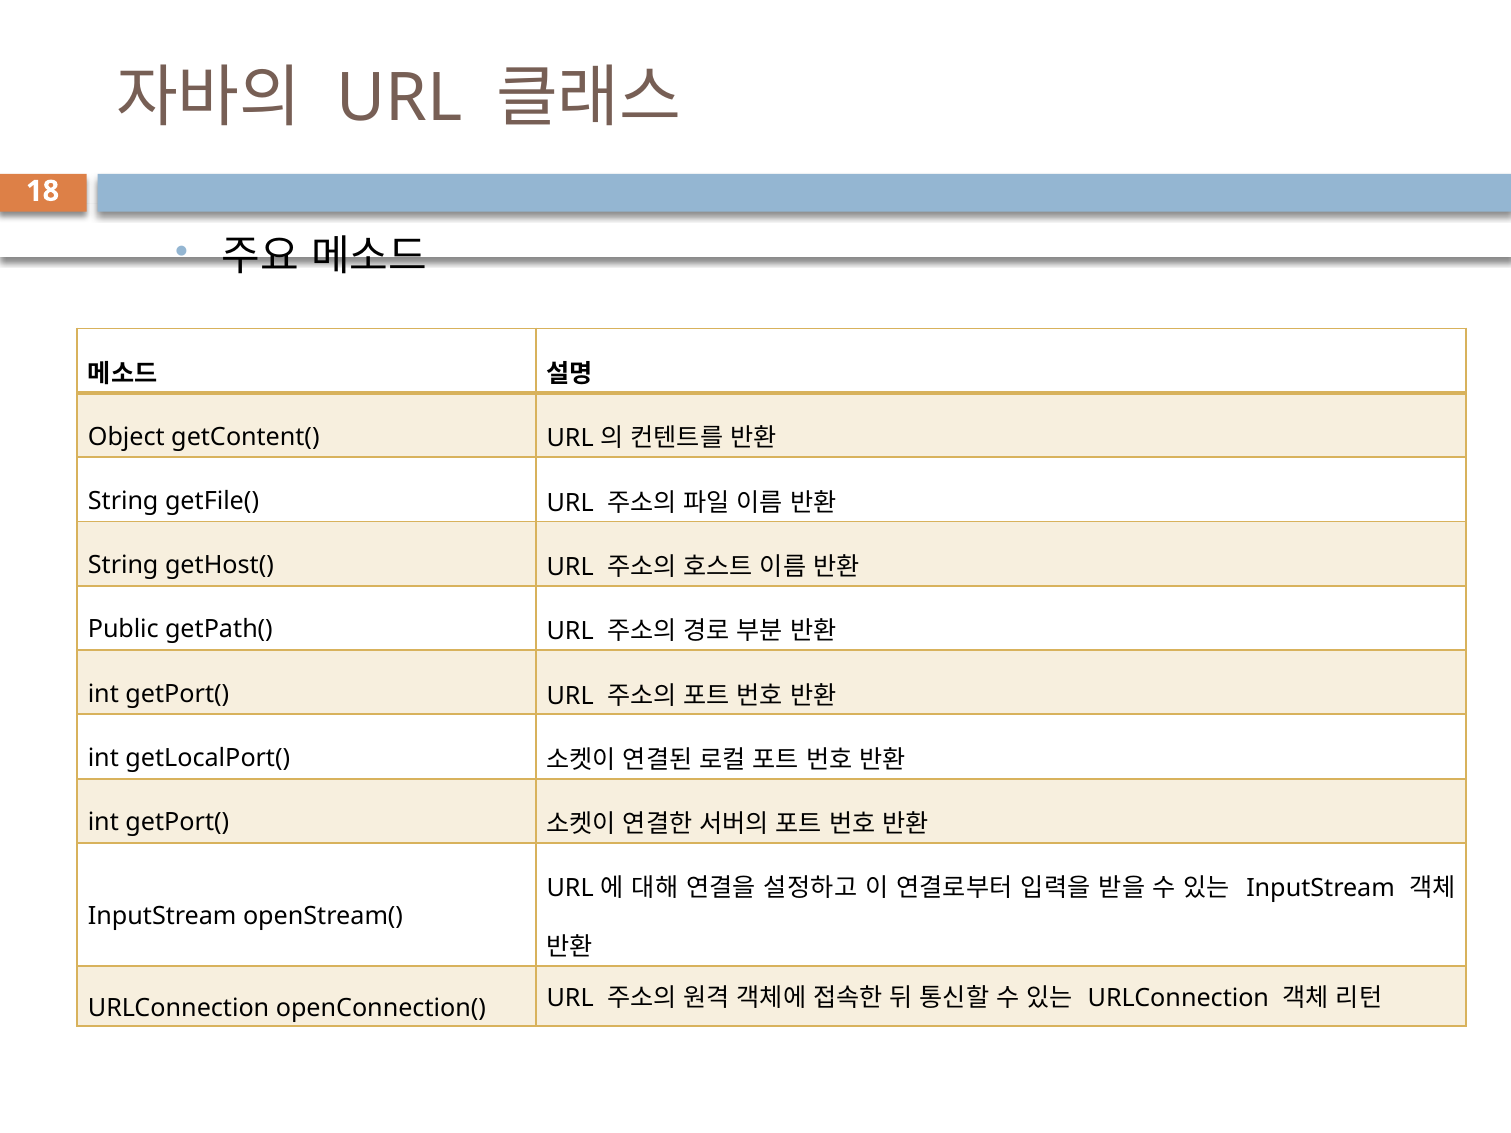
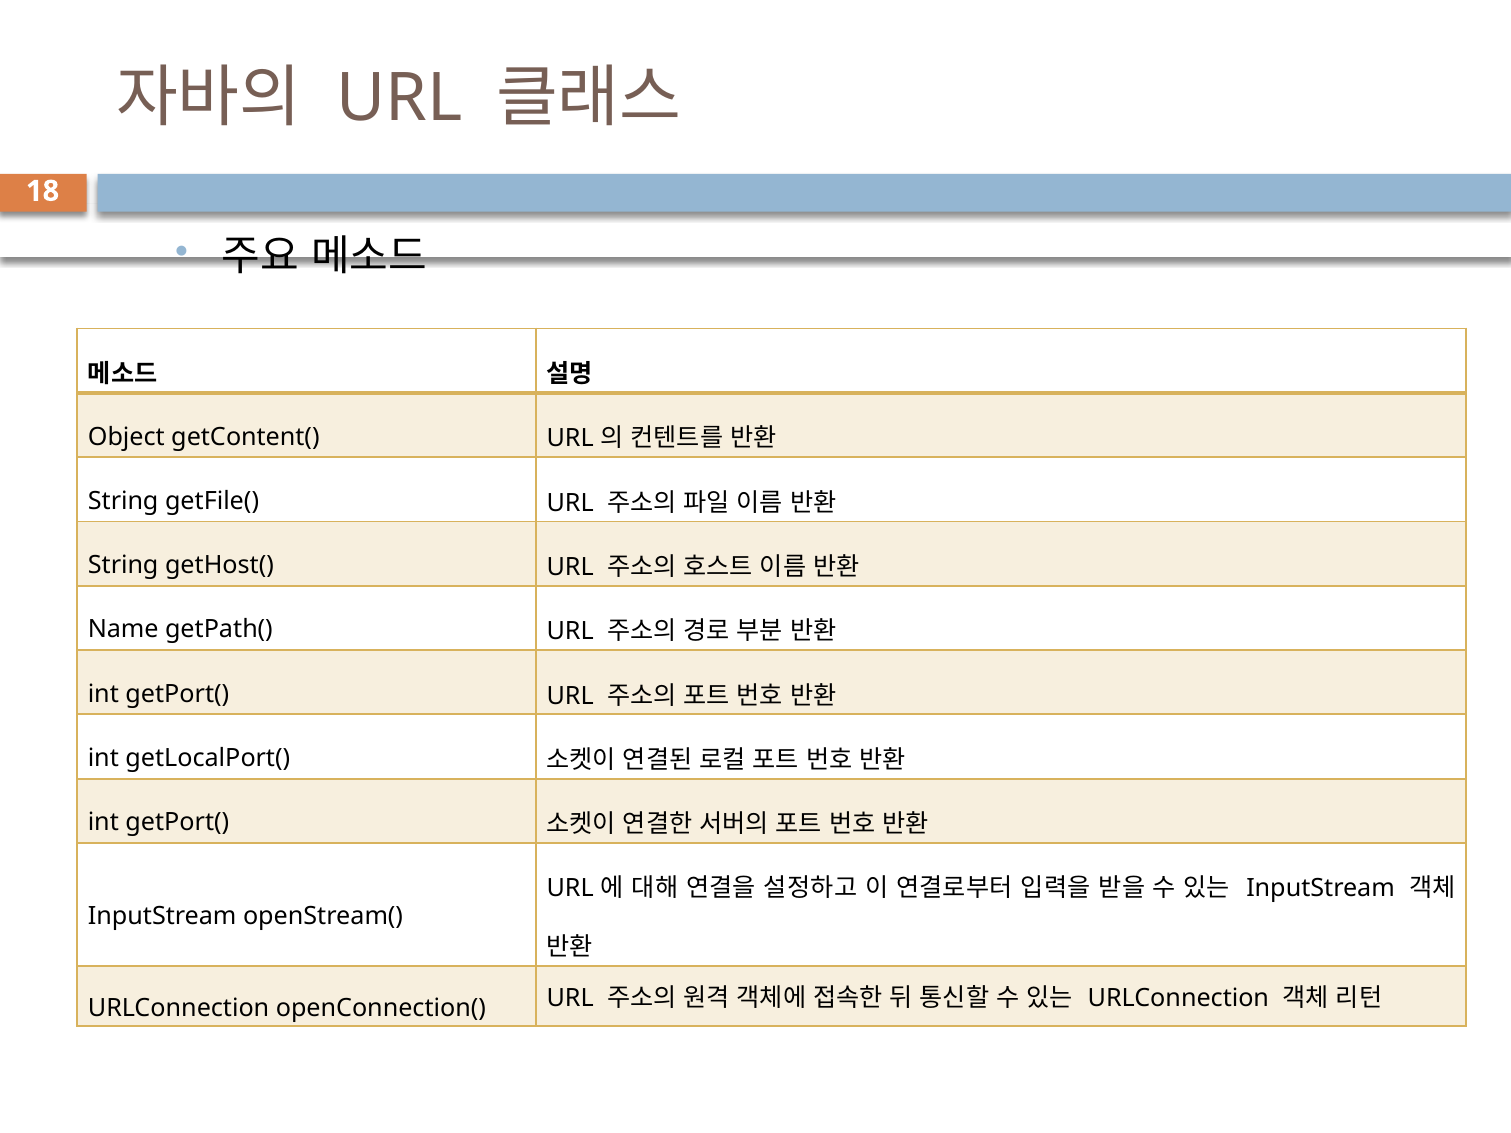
Public: Public -> Name (123, 630)
